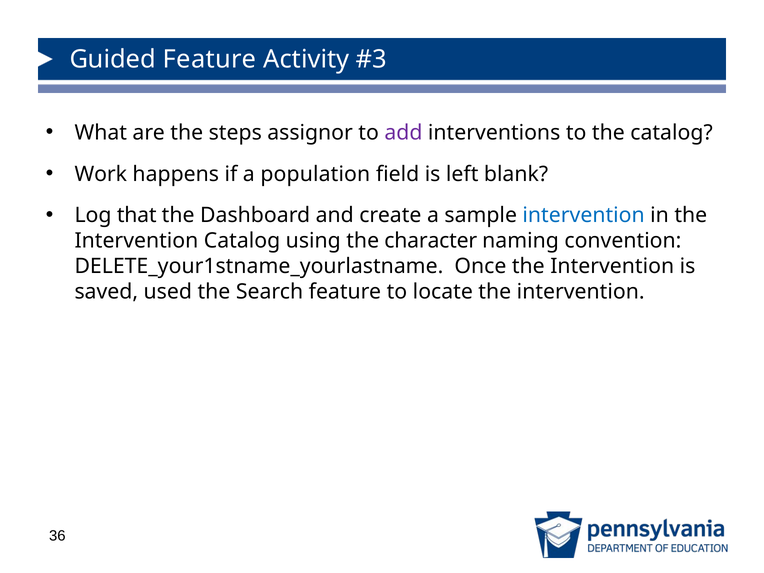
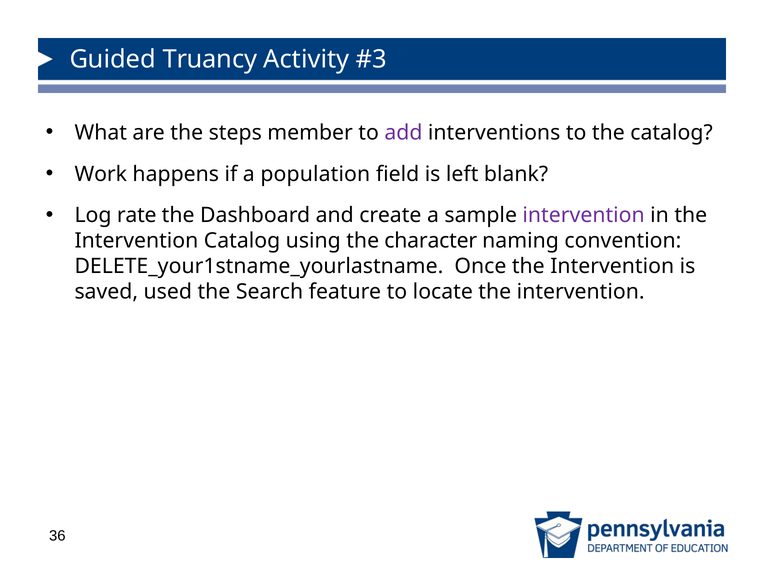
Guided Feature: Feature -> Truancy (210, 59)
assignor: assignor -> member (310, 133)
that: that -> rate (137, 215)
intervention colour: blue -> purple (584, 215)
